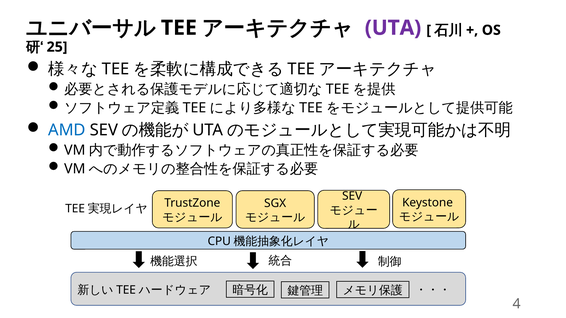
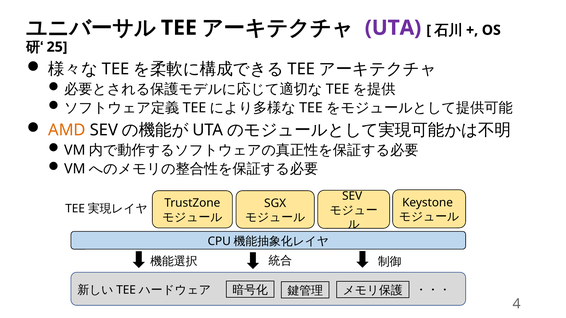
AMD colour: blue -> orange (67, 130)
